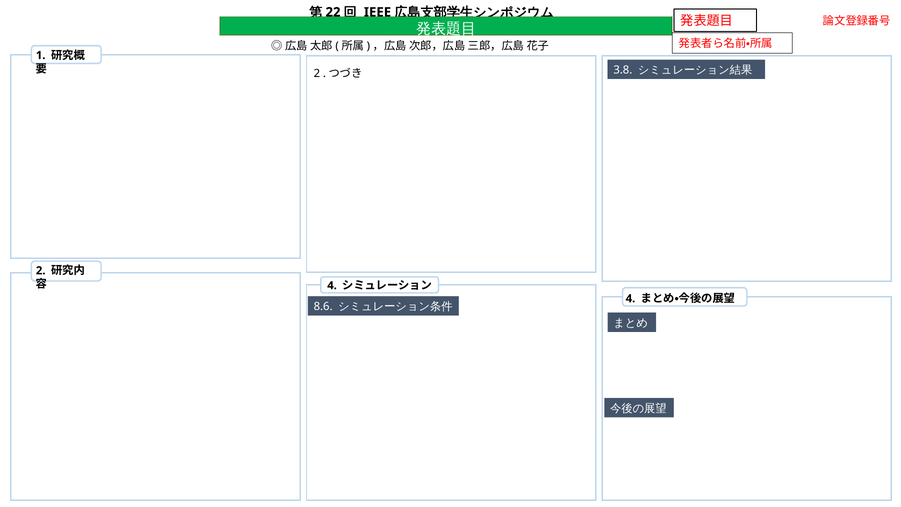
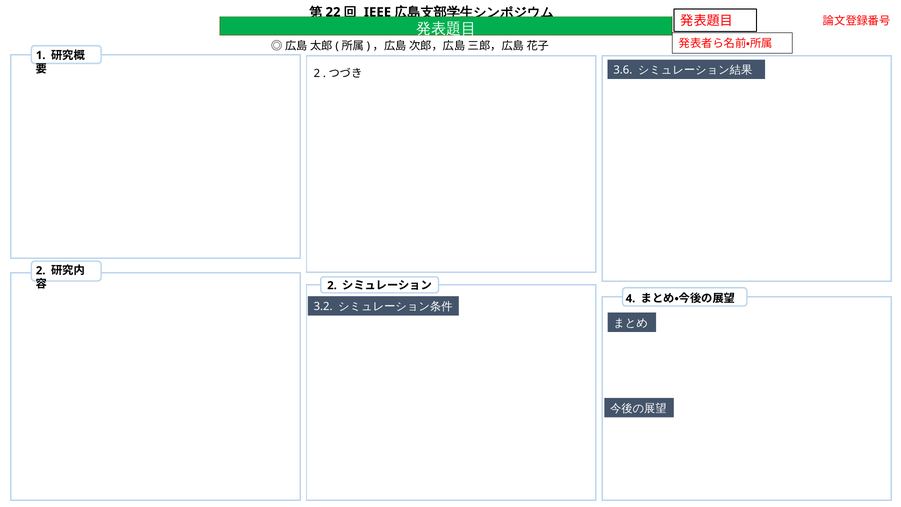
3.8: 3.8 -> 3.6 (623, 70)
4: 4 -> 2 (332, 285)
8.6: 8.6 -> 3.2 (323, 307)
